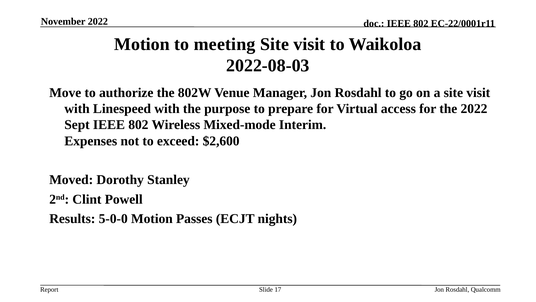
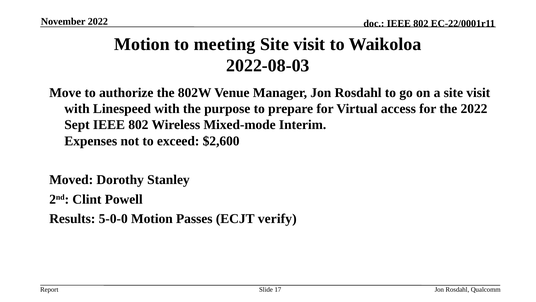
nights: nights -> verify (277, 218)
